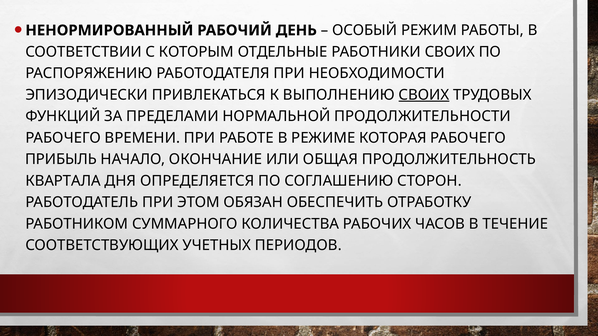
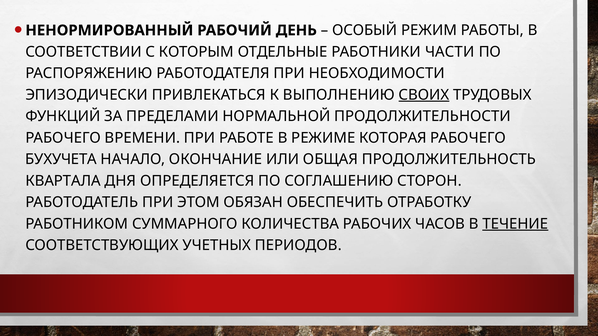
РАБОТНИКИ СВОИХ: СВОИХ -> ЧАСТИ (450, 52)
ПРИБЫЛЬ: ПРИБЫЛЬ -> БУХУЧЕТА (61, 160)
ТЕЧЕНИЕ underline: none -> present (515, 224)
